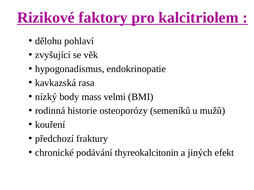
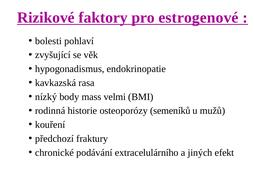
kalcitriolem: kalcitriolem -> estrogenové (198, 18)
dělohu: dělohu -> bolesti (48, 41)
thyreokalcitonin: thyreokalcitonin -> extracelulárního (147, 153)
